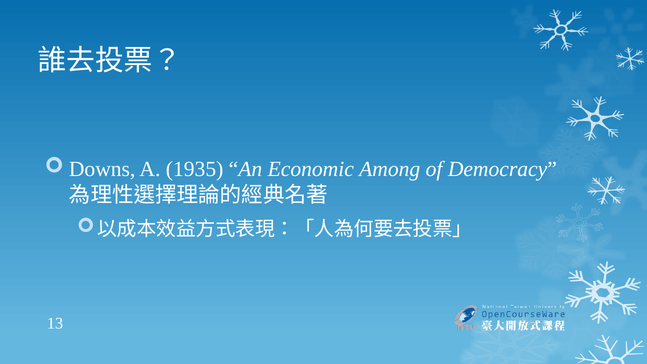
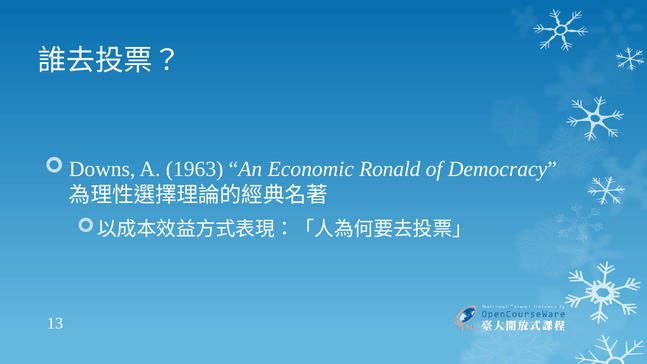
1935: 1935 -> 1963 (195, 169)
Among: Among -> Ronald (390, 169)
